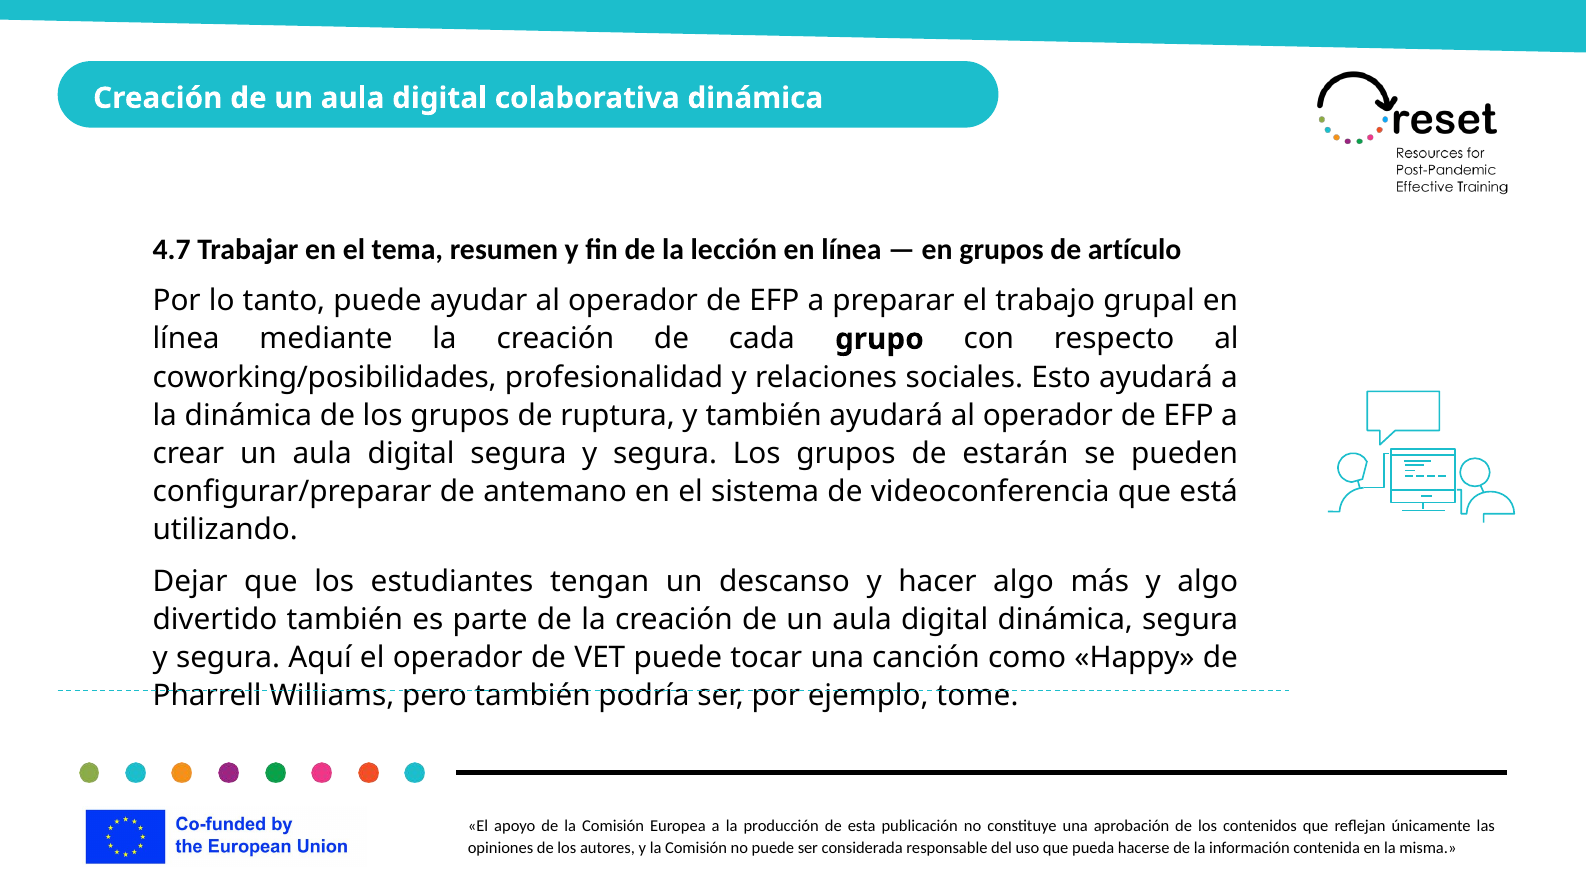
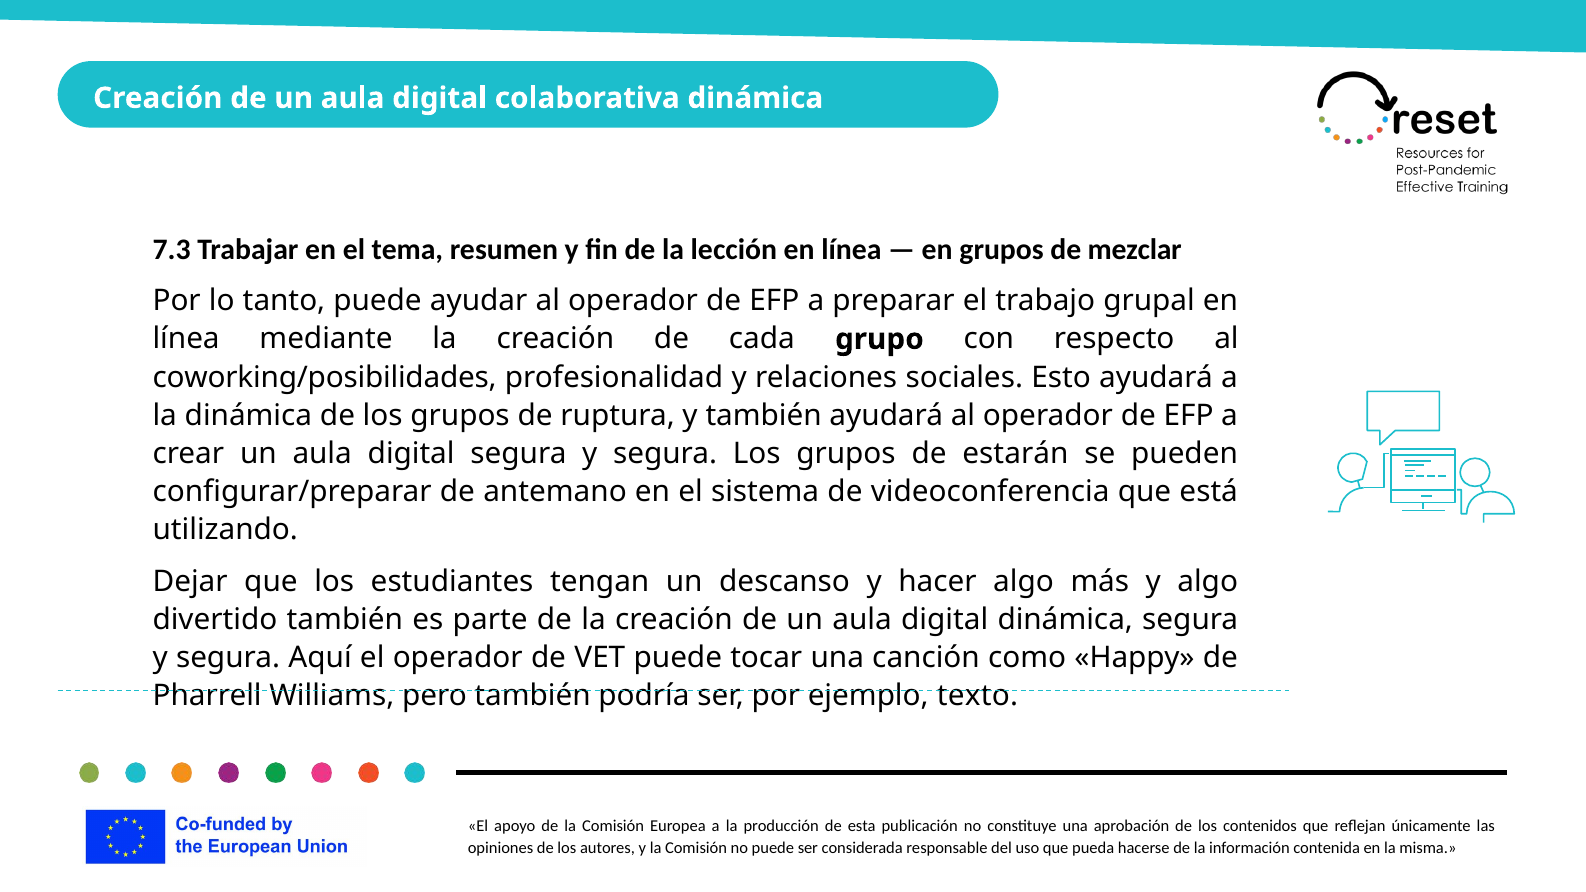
4.7: 4.7 -> 7.3 (172, 250)
artículo: artículo -> mezclar (1135, 250)
tome: tome -> texto (977, 696)
